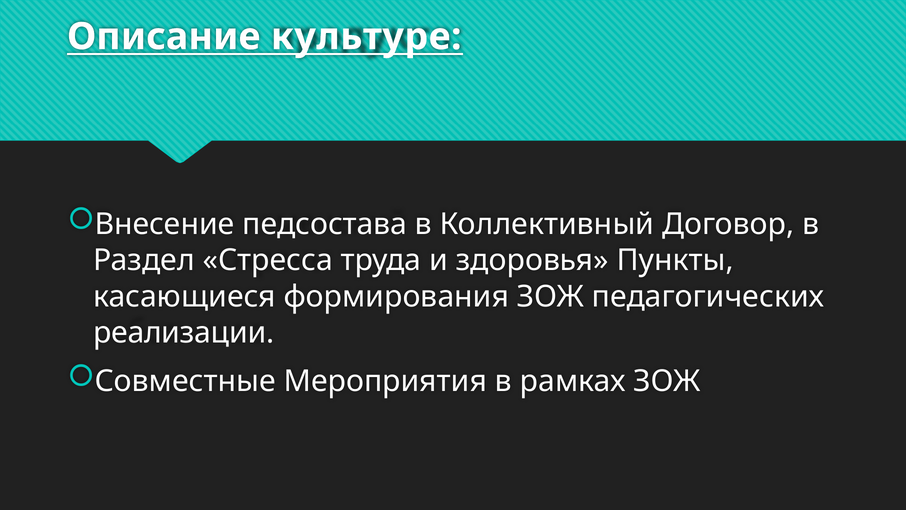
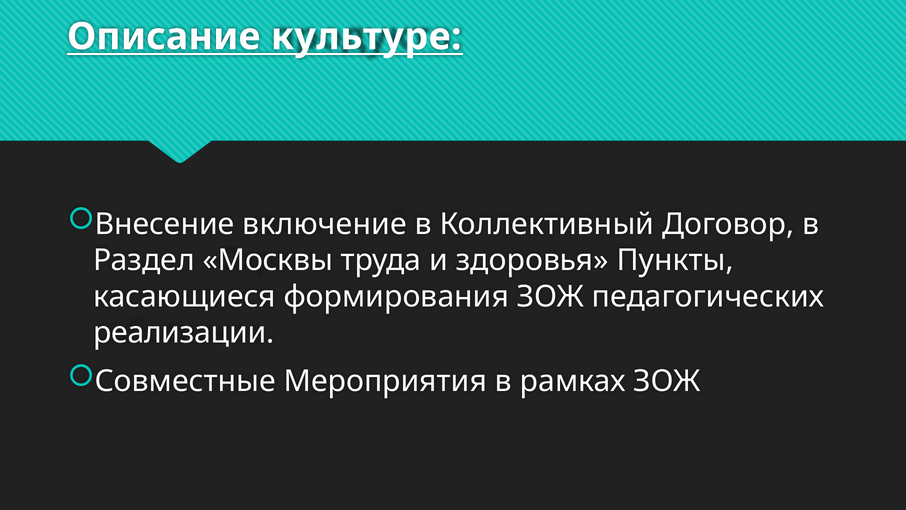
педсостава: педсостава -> включение (325, 224)
Стресса: Стресса -> Москвы (268, 260)
